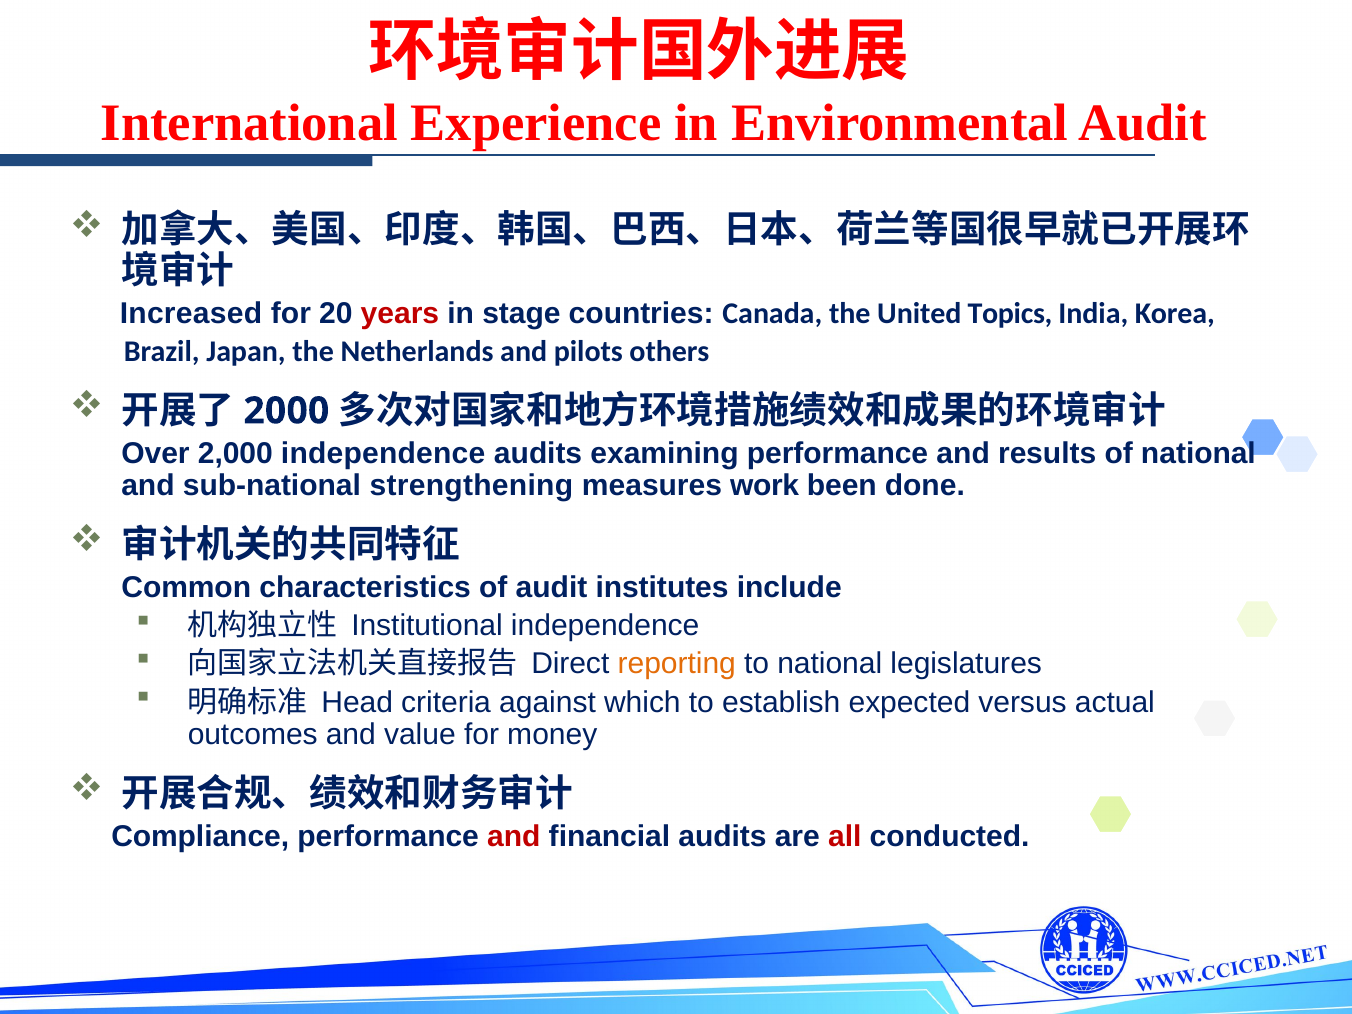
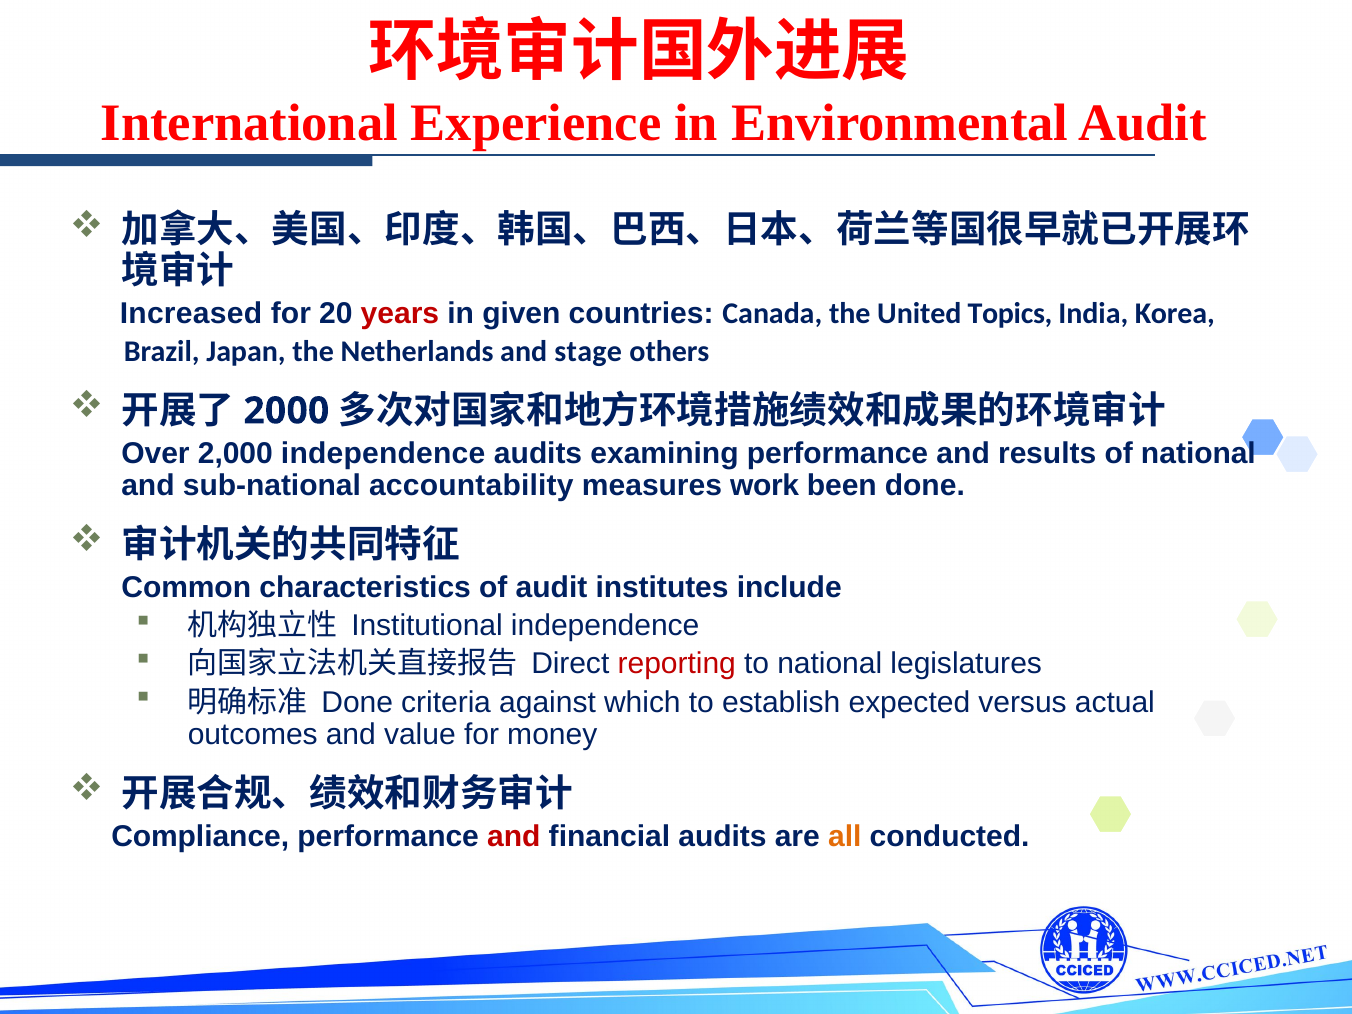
stage: stage -> given (521, 314)
pilots: pilots -> stage (588, 352)
strengthening: strengthening -> accountability (471, 486)
reporting colour: orange -> red (677, 664)
Head: Head -> Done (357, 702)
all colour: red -> orange (845, 836)
